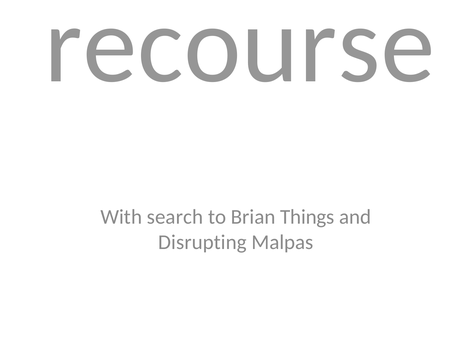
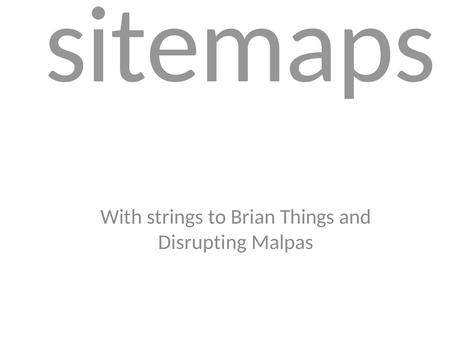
recourse: recourse -> sitemaps (240, 46)
search: search -> strings (175, 217)
